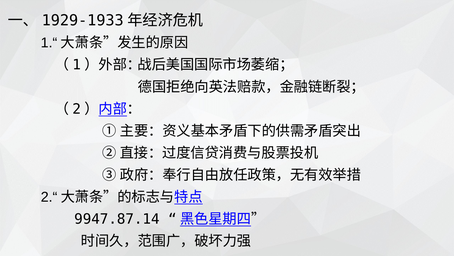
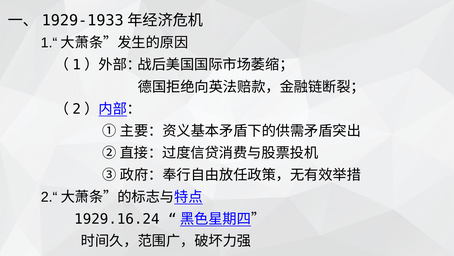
9947.87.14: 9947.87.14 -> 1929.16.24 (117, 219)
